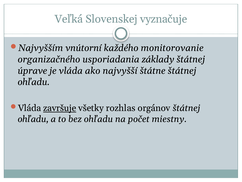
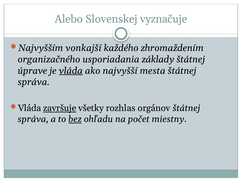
Veľká: Veľká -> Alebo (69, 19)
vnútorní: vnútorní -> vonkajší (83, 48)
monitorovanie: monitorovanie -> zhromaždením (172, 48)
vláda underline: none -> present (71, 71)
štátne: štátne -> mesta (153, 71)
ohľadu: ohľadu -> správa (34, 82)
ohľadu: ohľadu -> správa (33, 119)
bez underline: none -> present (75, 119)
